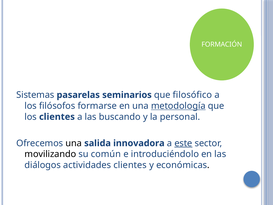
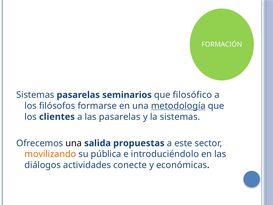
las buscando: buscando -> pasarelas (120, 117)
la personal: personal -> sistemas (180, 117)
innovadora: innovadora -> propuestas (139, 143)
este underline: present -> none (183, 143)
movilizando colour: black -> orange (50, 154)
común: común -> pública (106, 154)
actividades clientes: clientes -> conecte (130, 165)
